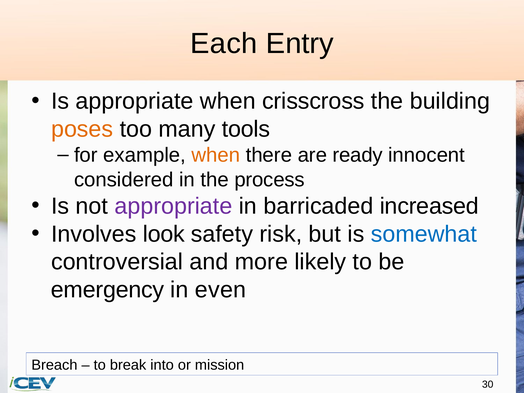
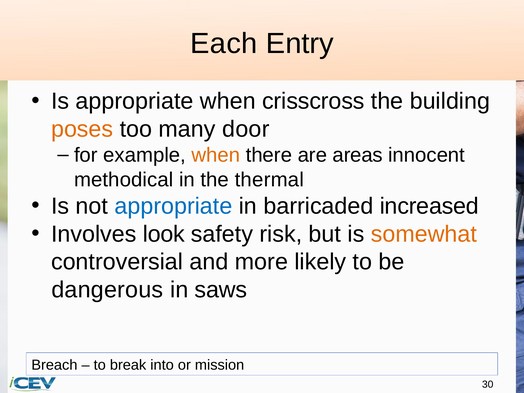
tools: tools -> door (246, 129)
ready: ready -> areas (358, 155)
considered: considered -> methodical (124, 180)
process: process -> thermal (269, 180)
appropriate colour: purple -> blue (173, 206)
somewhat colour: blue -> orange (424, 234)
emergency: emergency -> dangerous (107, 290)
even: even -> saws (221, 290)
